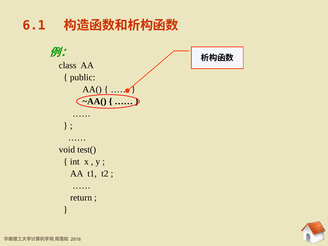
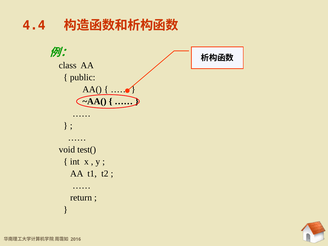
6.1: 6.1 -> 4.4 (34, 25)
